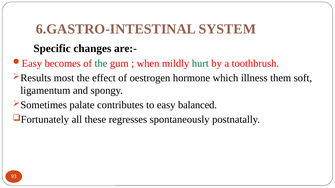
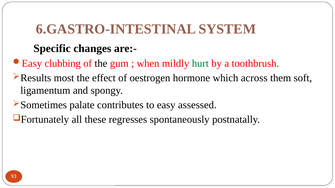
becomes: becomes -> clubbing (63, 63)
the colour: green -> black (101, 63)
illness: illness -> across (254, 78)
balanced: balanced -> assessed (197, 105)
